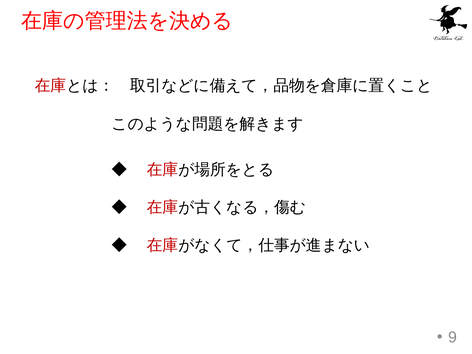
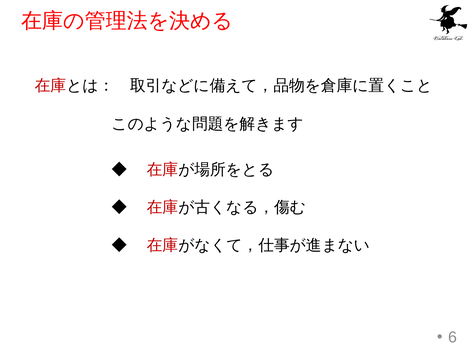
9: 9 -> 6 (453, 337)
